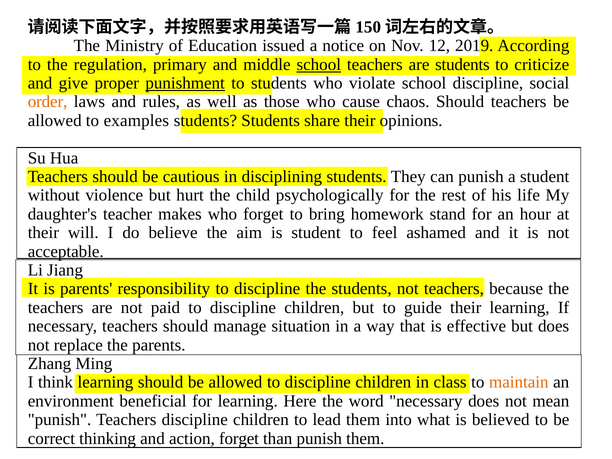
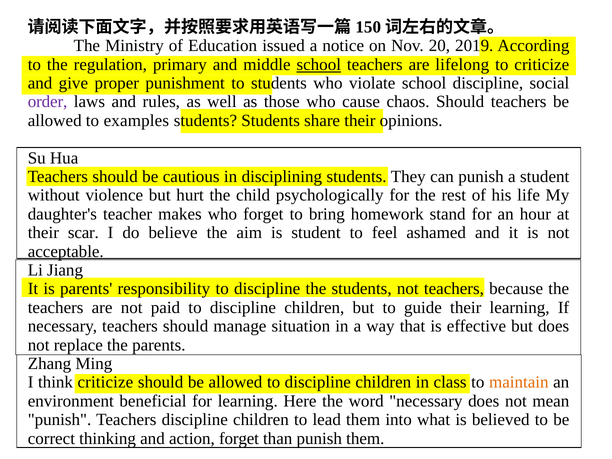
12: 12 -> 20 (439, 46)
are students: students -> lifelong (462, 64)
punishment underline: present -> none (185, 83)
order colour: orange -> purple (48, 102)
will: will -> scar (83, 233)
think learning: learning -> criticize (105, 382)
